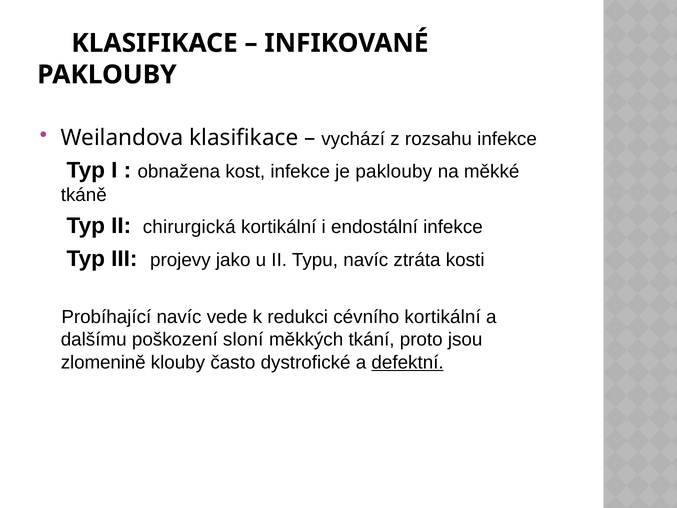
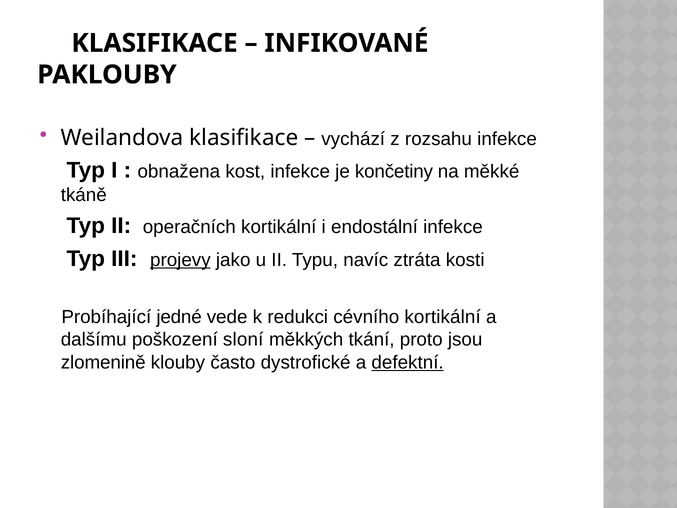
je paklouby: paklouby -> končetiny (394, 172)
chirurgická: chirurgická -> operačních (189, 227)
projevy underline: none -> present (180, 260)
Probíhající navíc: navíc -> jedné (179, 317)
